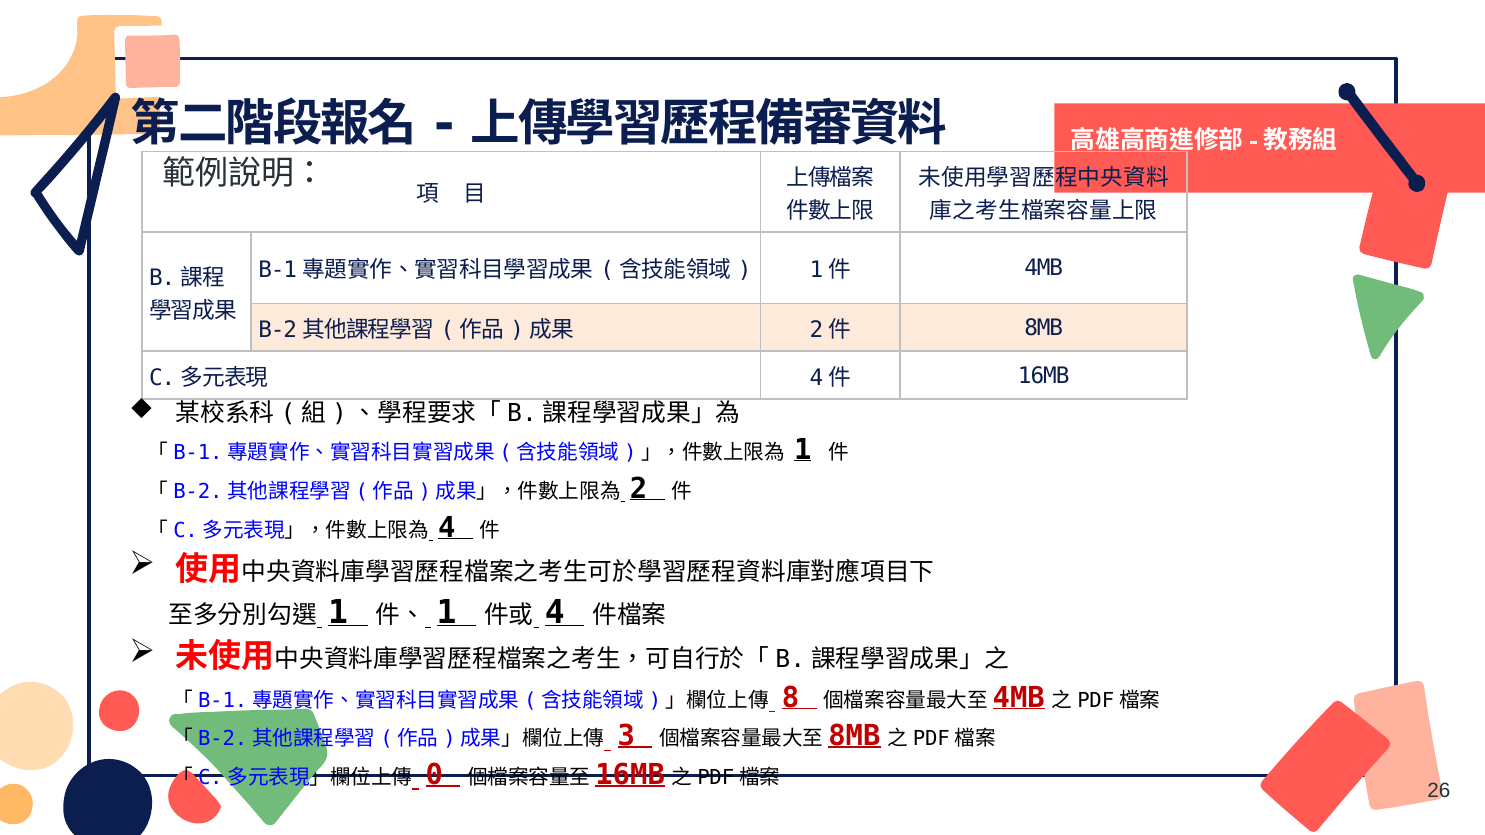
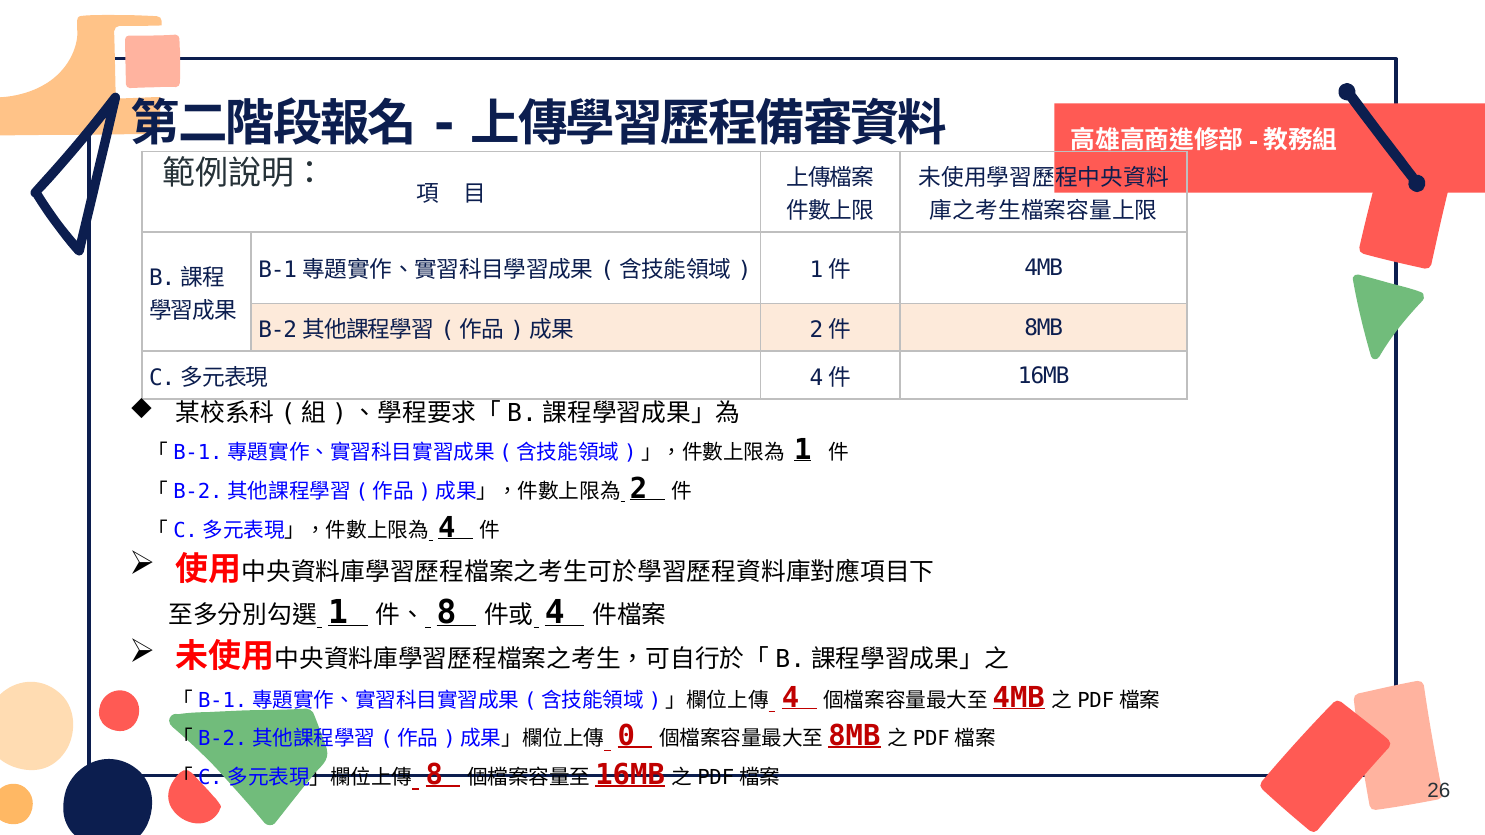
1: 1 -> 8 (446, 613)
8: 8 -> 4 (791, 698)
3: 3 -> 0 (626, 737)
0: 0 -> 8 (434, 775)
